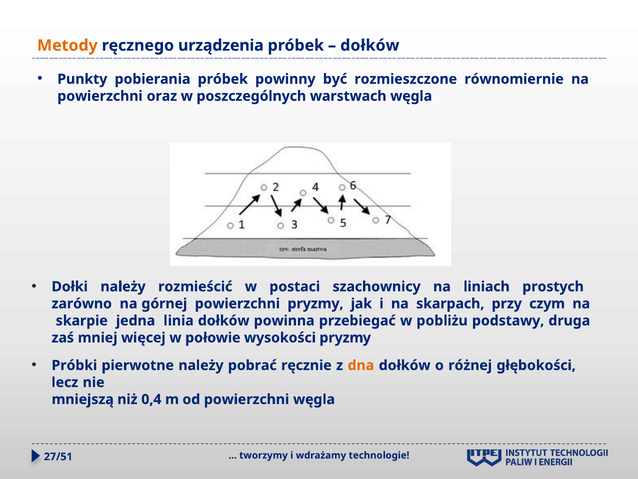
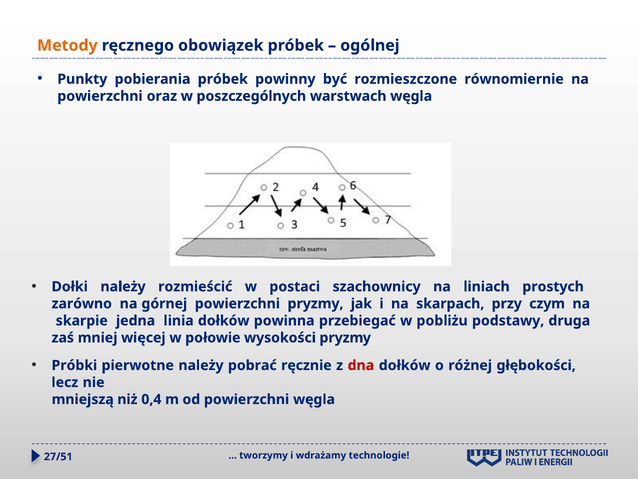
urządzenia: urządzenia -> obowiązek (221, 45)
dołków: dołków -> ogólnej (370, 45)
dna colour: orange -> red (361, 365)
